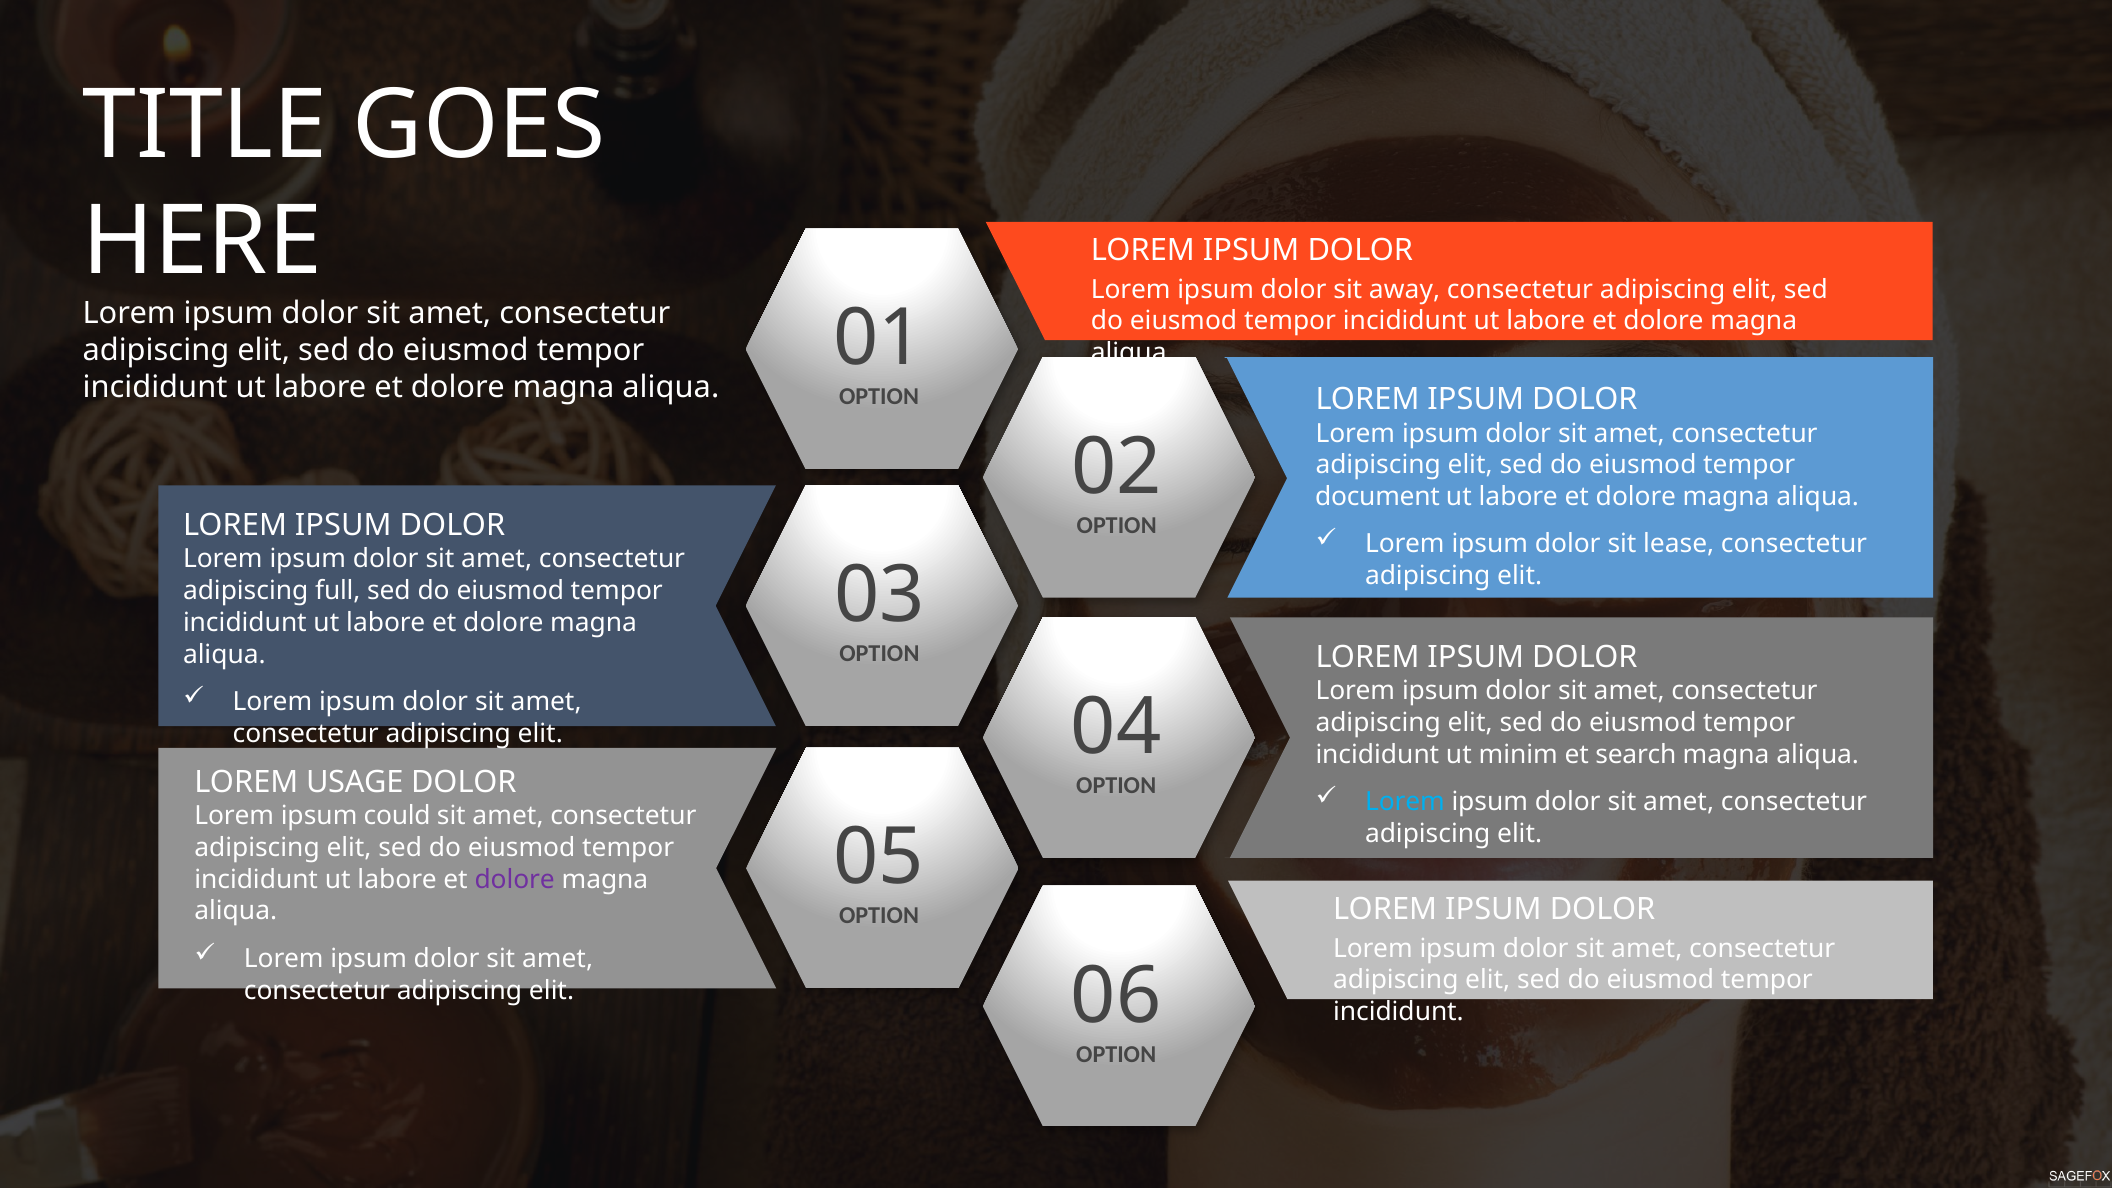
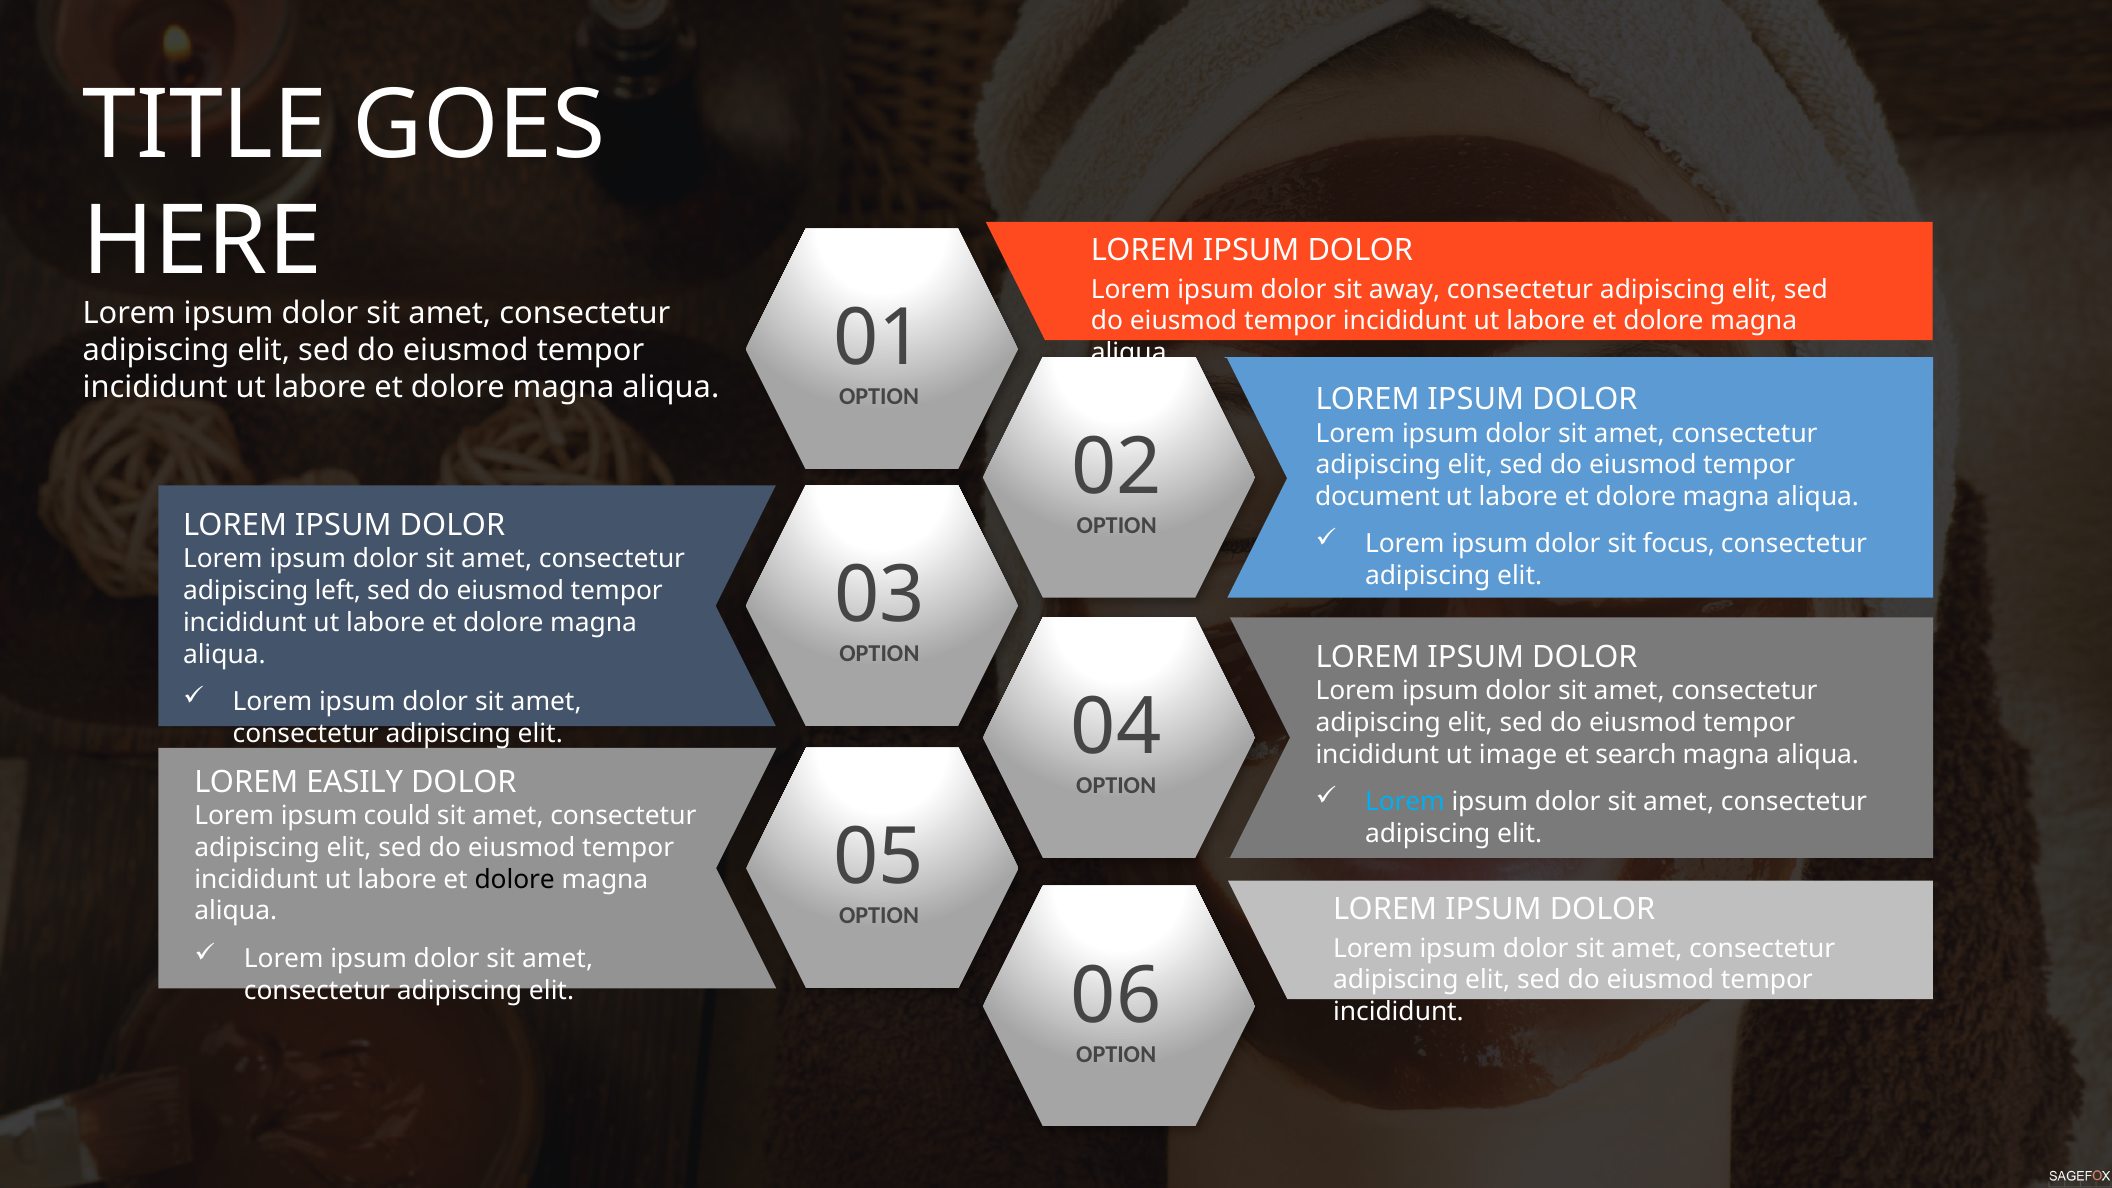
lease: lease -> focus (1679, 544)
full: full -> left (338, 591)
minim: minim -> image (1518, 754)
USAGE: USAGE -> EASILY (355, 782)
dolore colour: purple -> black (515, 879)
